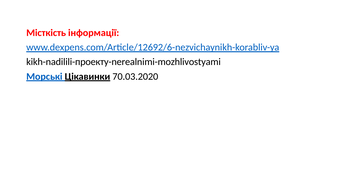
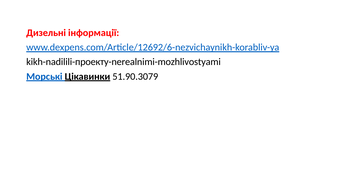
Місткість: Місткість -> Дизельні (46, 33)
70.03.2020: 70.03.2020 -> 51.90.3079 (135, 76)
